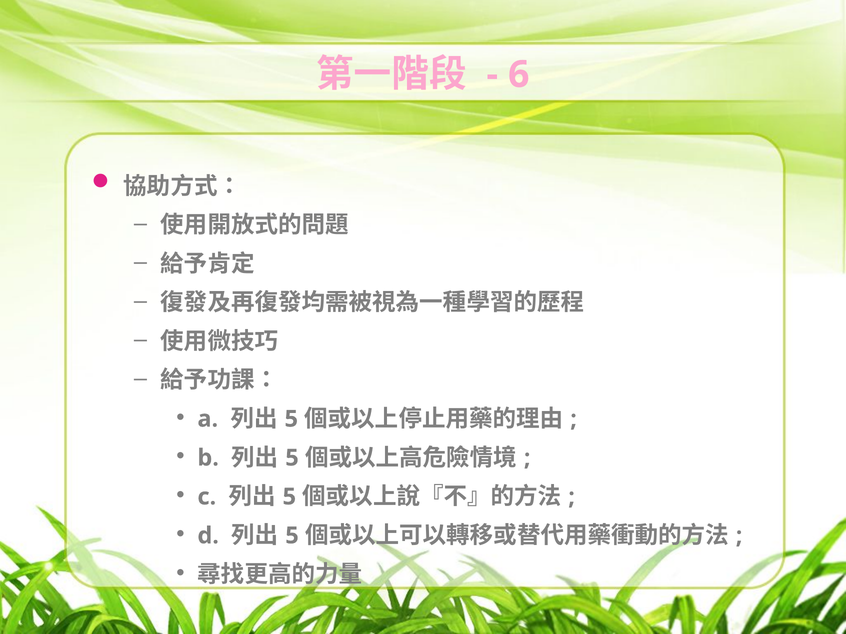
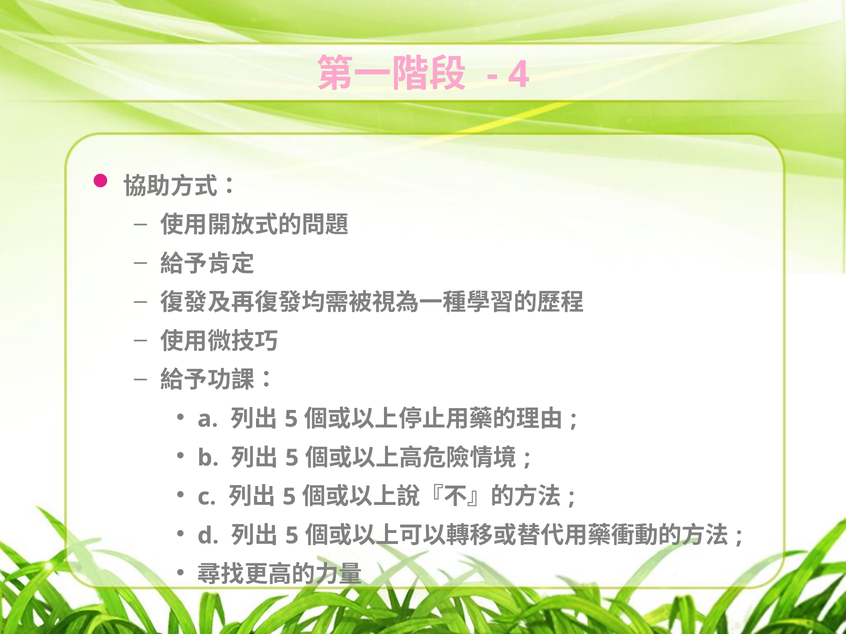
6: 6 -> 4 (519, 75)
